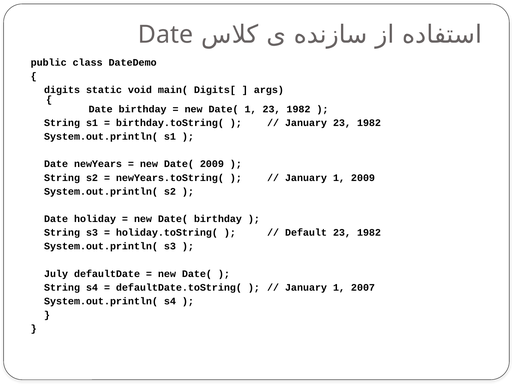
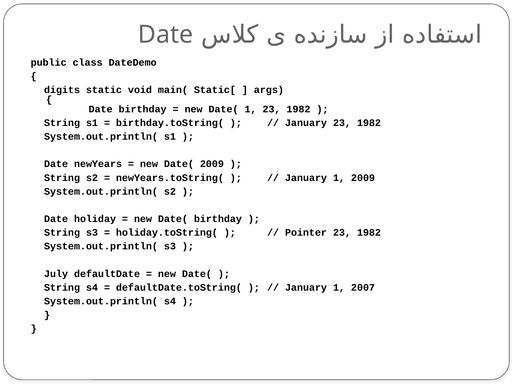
Digits[: Digits[ -> Static[ (215, 90)
Default: Default -> Pointer (306, 232)
